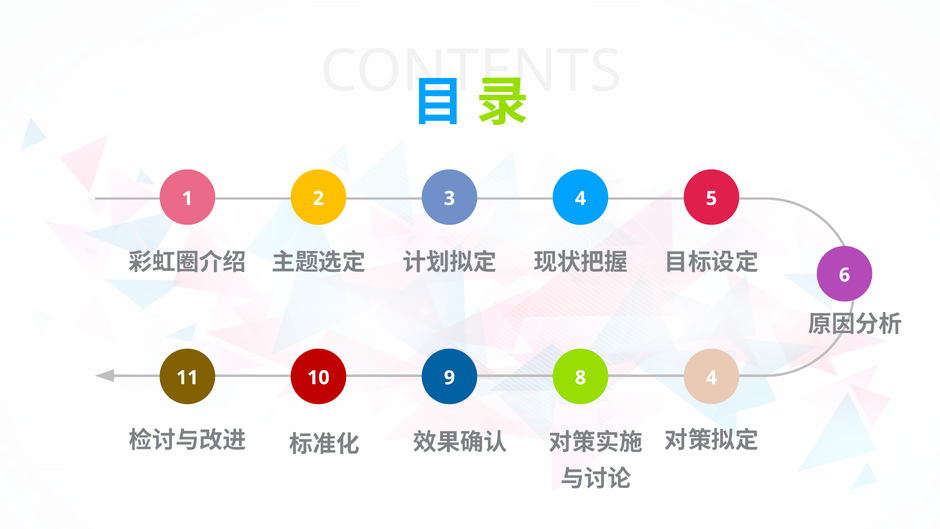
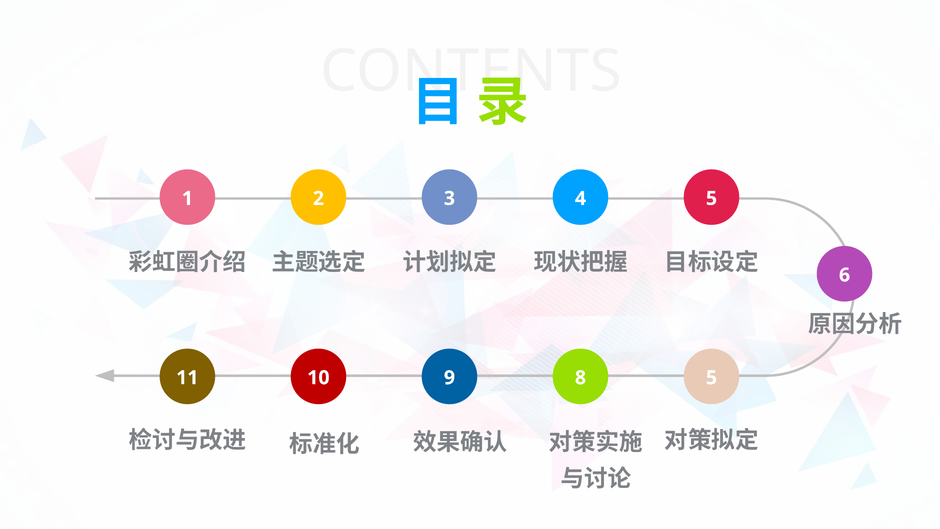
8 4: 4 -> 5 (711, 378)
